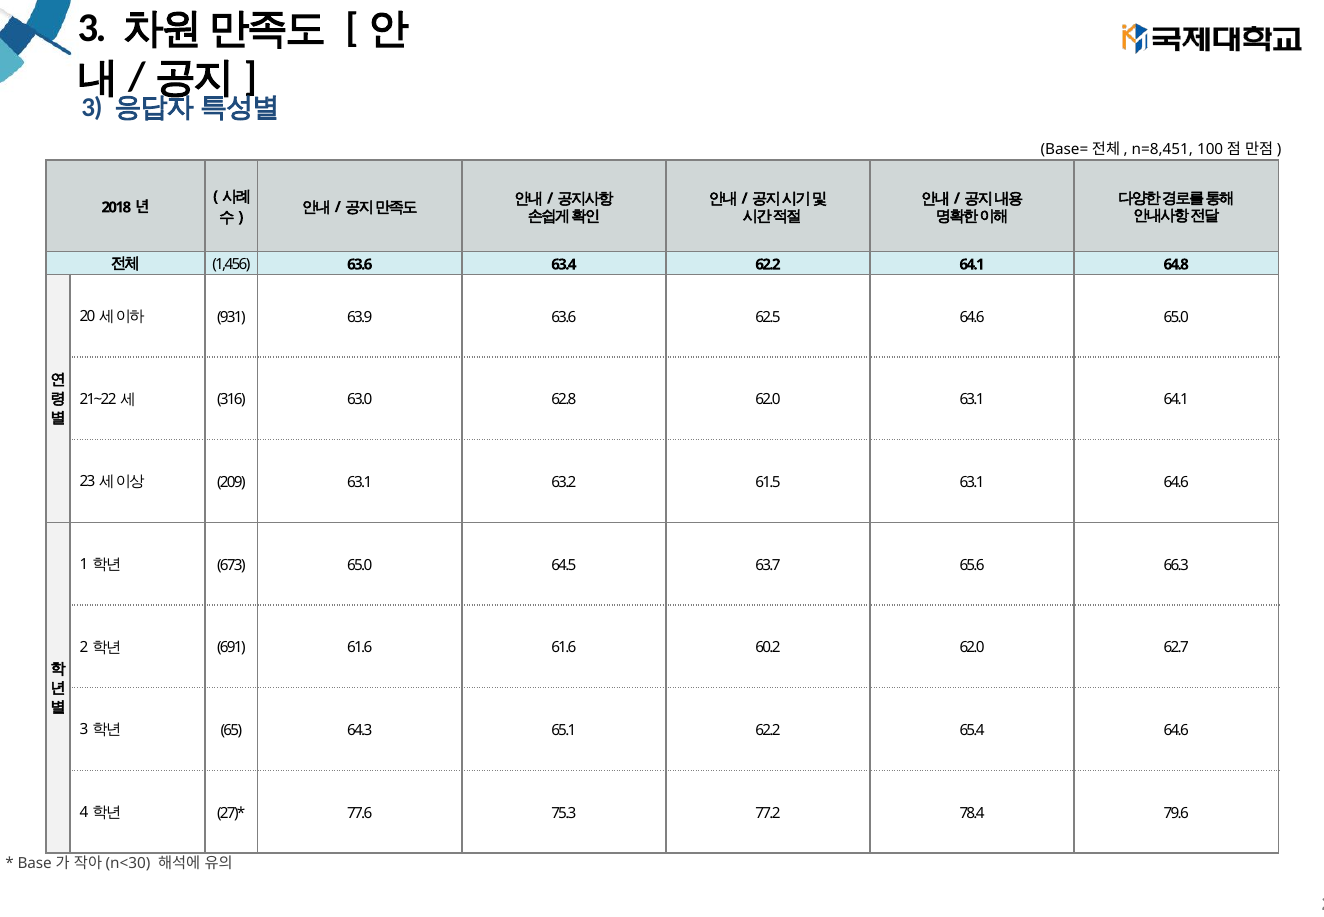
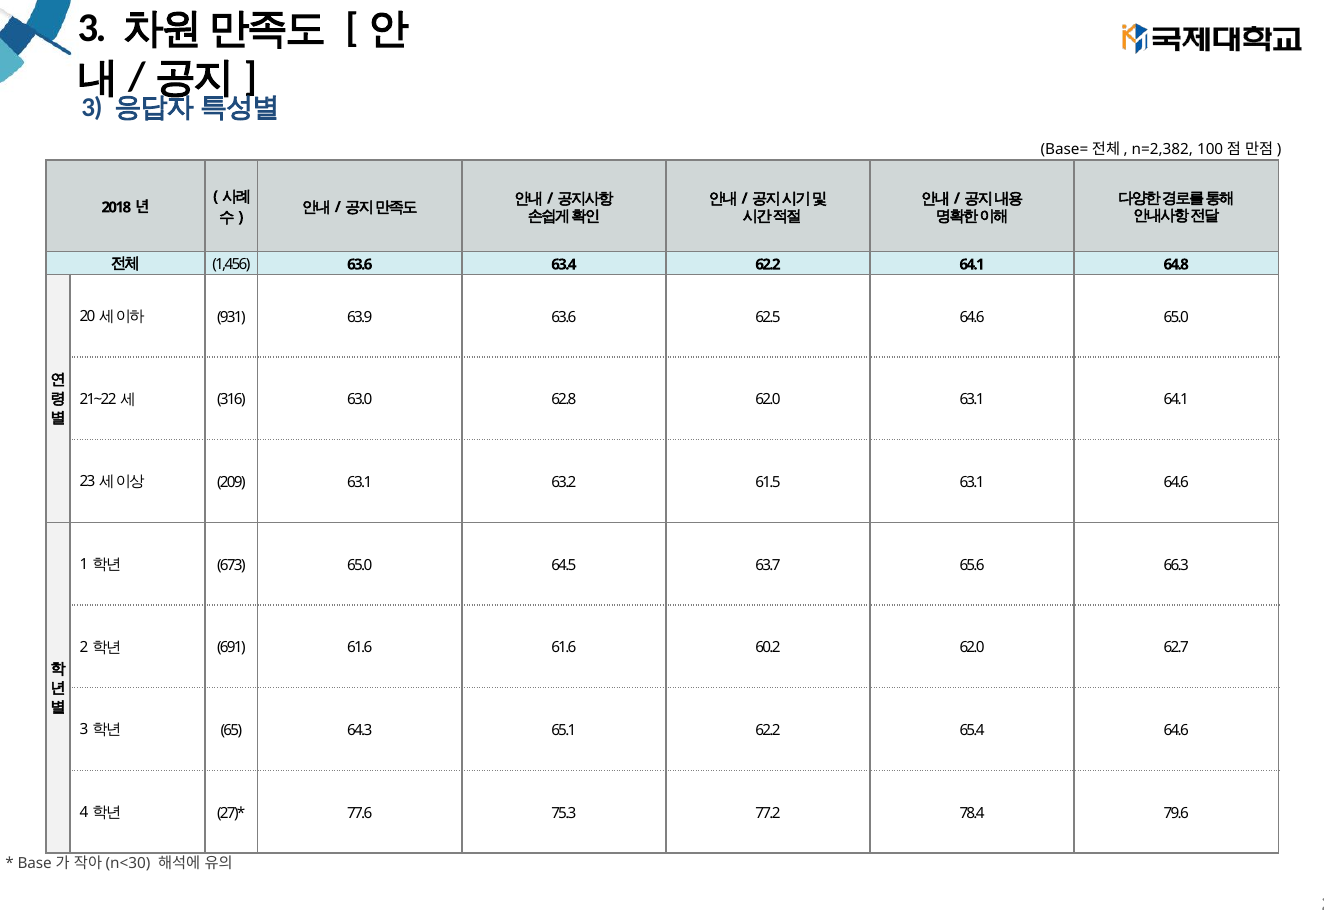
n=8,451: n=8,451 -> n=2,382 (1162, 149)
